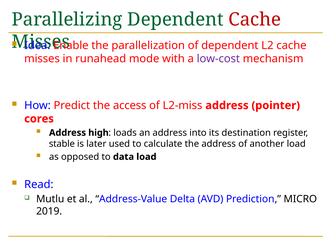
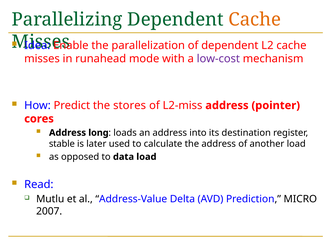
Cache colour: red -> orange (255, 20)
access: access -> stores (130, 106)
high: high -> long (98, 133)
2019: 2019 -> 2007 (49, 212)
